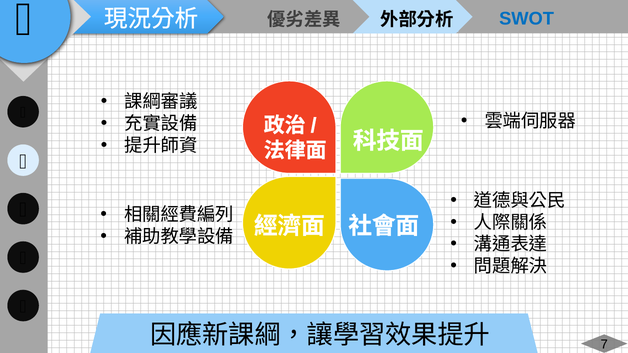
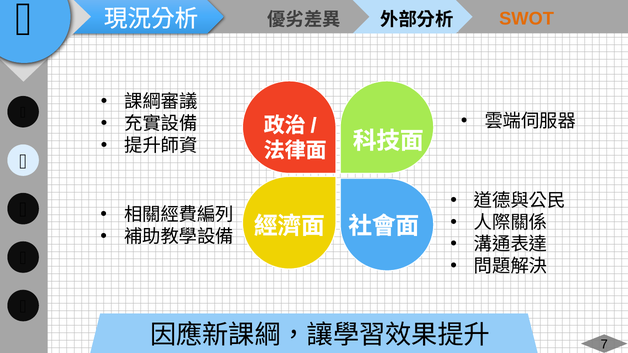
SWOT colour: blue -> orange (527, 19)
